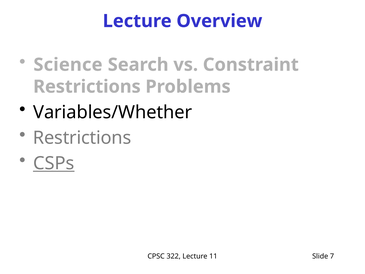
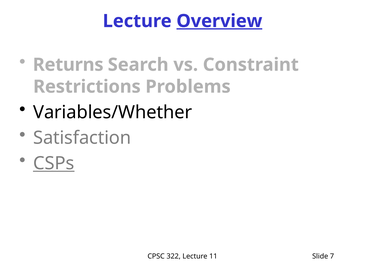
Overview underline: none -> present (219, 21)
Science: Science -> Returns (68, 65)
Restrictions: Restrictions -> Satisfaction (82, 138)
